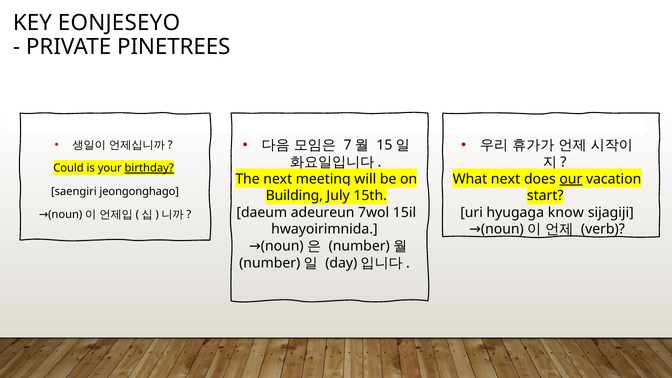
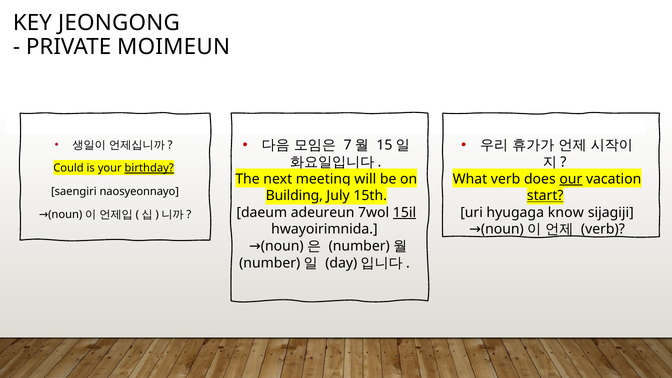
EONJESEYO: EONJESEYO -> JEONGONG (119, 23)
PINETREES: PINETREES -> MOIMEUN (174, 47)
What next: next -> verb (506, 179)
jeongonghago: jeongonghago -> naosyeonnayo (139, 191)
start underline: none -> present (545, 196)
15il underline: none -> present (404, 212)
